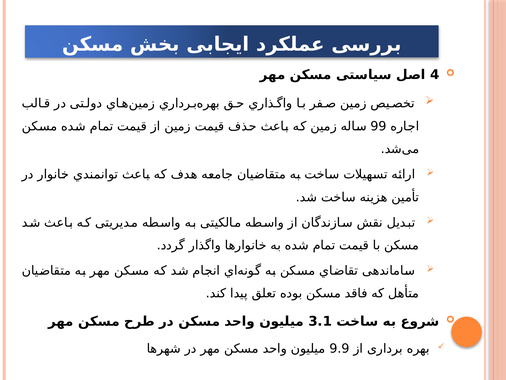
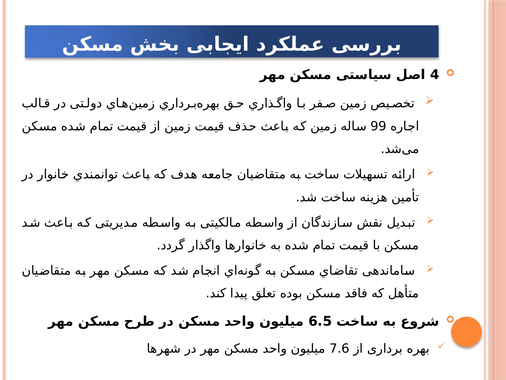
3.1: 3.1 -> 6.5 (320, 321)
9.9: 9.9 -> 7.6 (339, 348)
